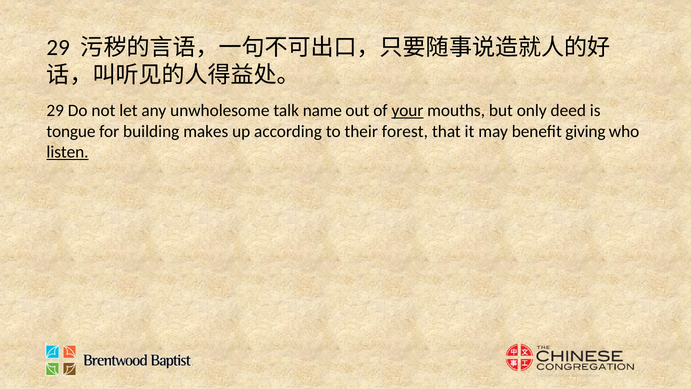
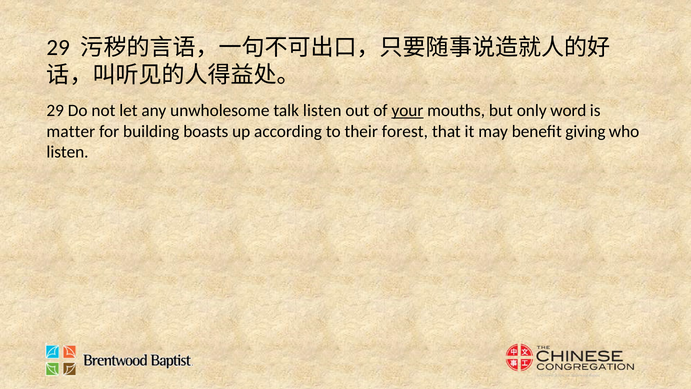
talk name: name -> listen (322, 111)
deed: deed -> word (568, 111)
tongue: tongue -> matter (71, 131)
makes: makes -> boasts (206, 131)
listen underline: present -> none (68, 152)
